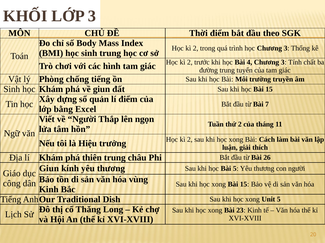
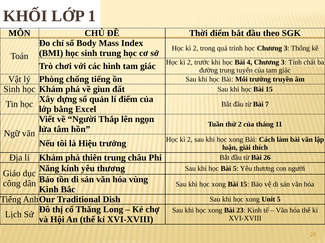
LỚP 3: 3 -> 1 (92, 16)
Giun: Giun -> Năng (49, 169)
